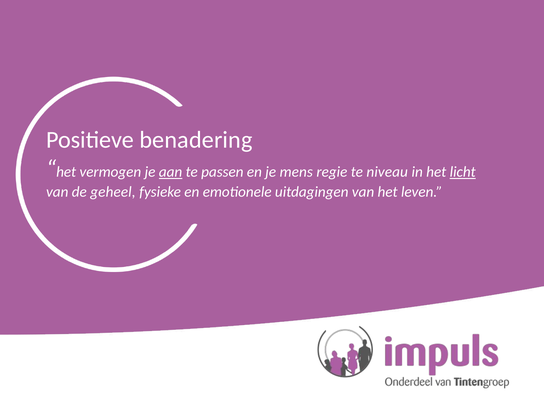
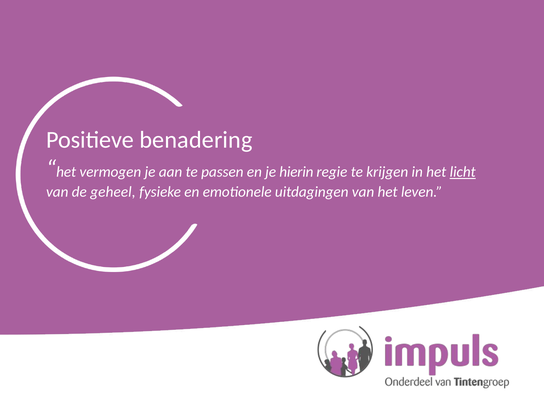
aan underline: present -> none (171, 172)
mens: mens -> hierin (296, 172)
niveau: niveau -> krijgen (387, 172)
